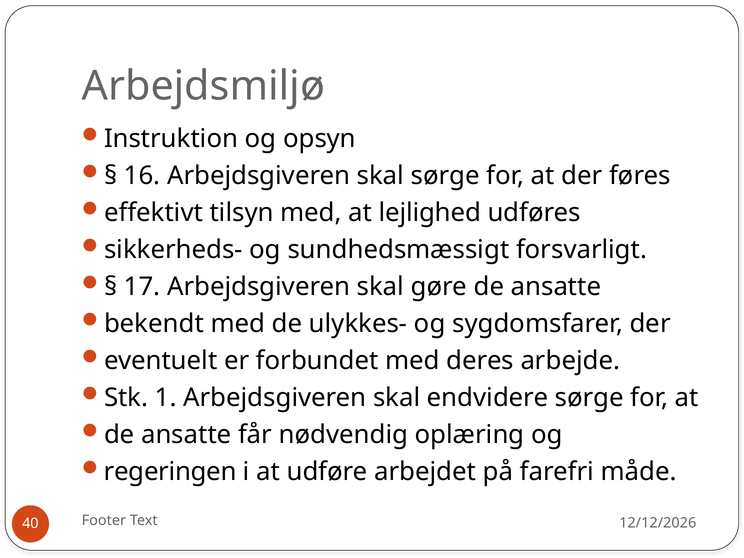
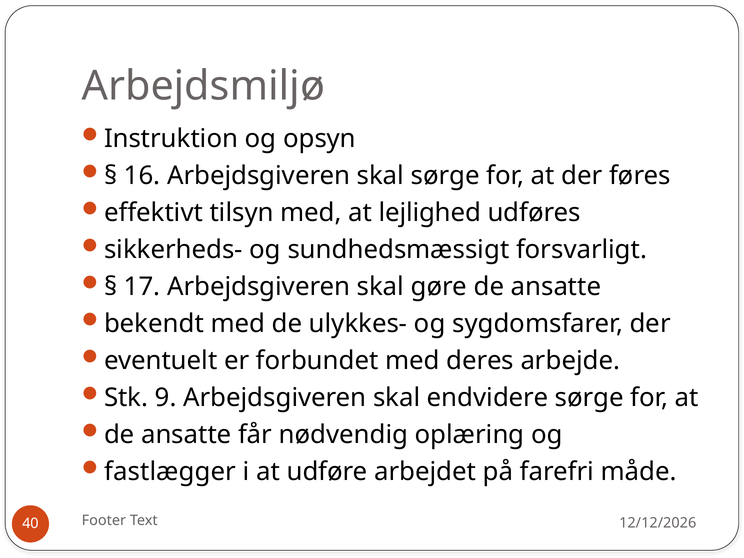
1: 1 -> 9 (166, 398)
regeringen: regeringen -> fastlægger (170, 472)
